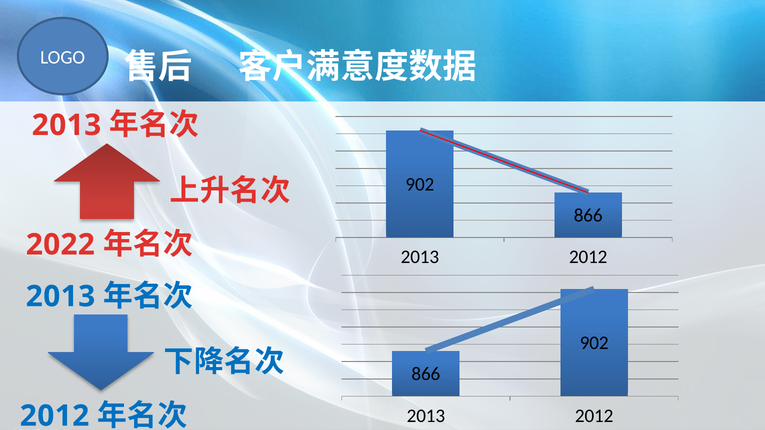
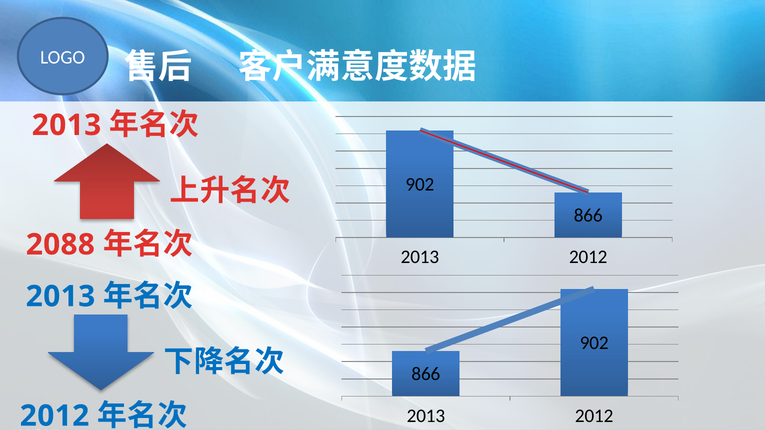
2022: 2022 -> 2088 (60, 245)
